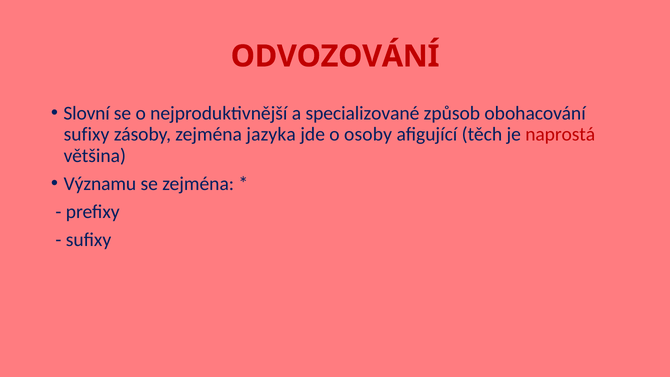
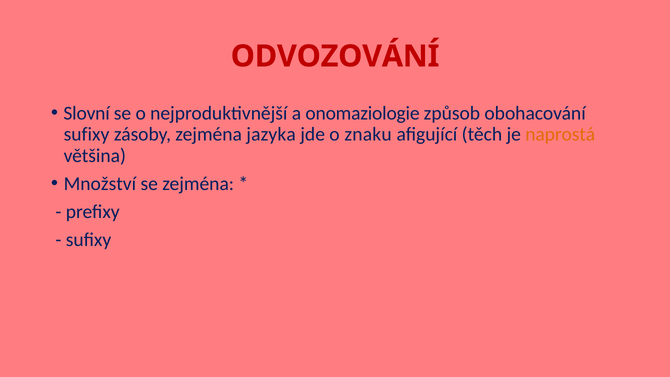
specializované: specializované -> onomaziologie (363, 113)
osoby: osoby -> znaku (368, 134)
naprostá colour: red -> orange (560, 134)
Významu: Významu -> Množství (100, 184)
